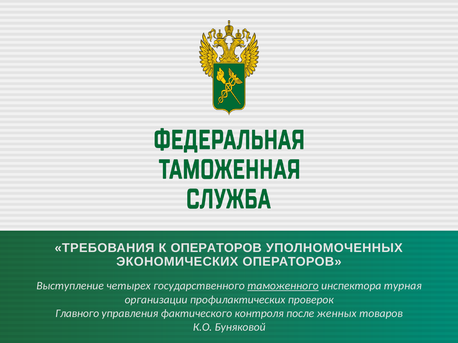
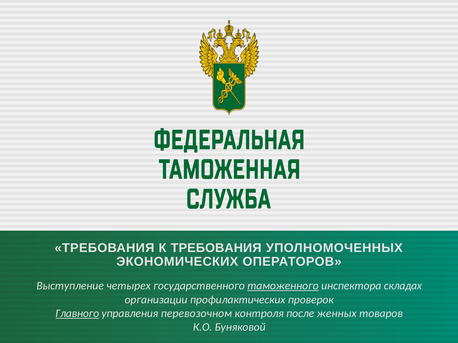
К ОПЕРАТОРОВ: ОПЕРАТОРОВ -> ТРЕБОВАНИЯ (216, 248)
турная: турная -> складах (403, 286)
Главного underline: none -> present (77, 314)
фактического: фактического -> перевозочном (196, 314)
